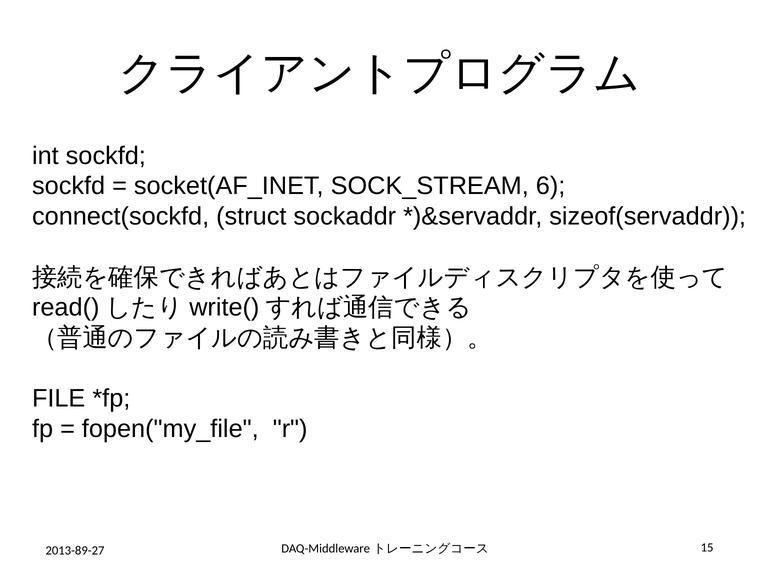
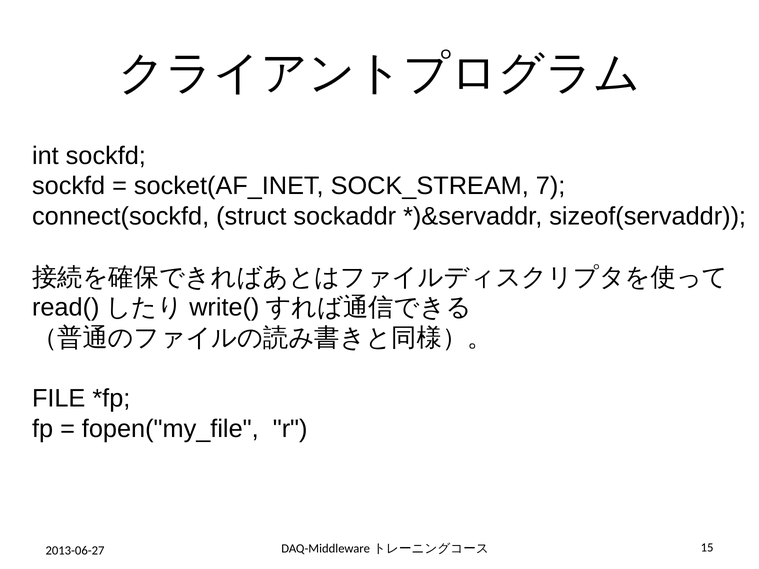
6: 6 -> 7 (551, 186)
2013-89-27: 2013-89-27 -> 2013-06-27 (75, 551)
